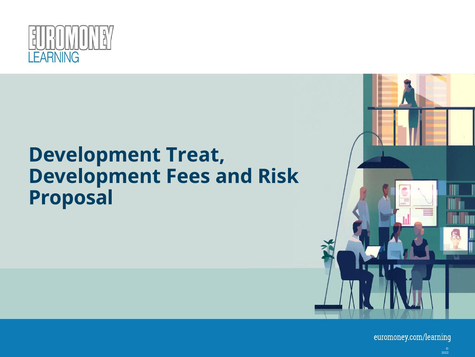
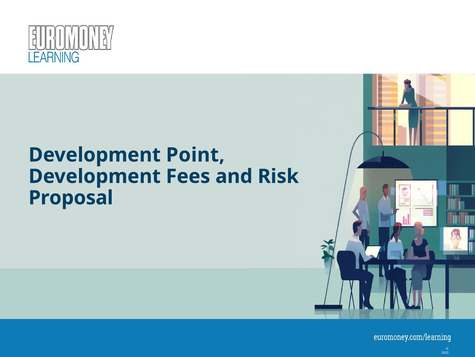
Treat: Treat -> Point (195, 155)
